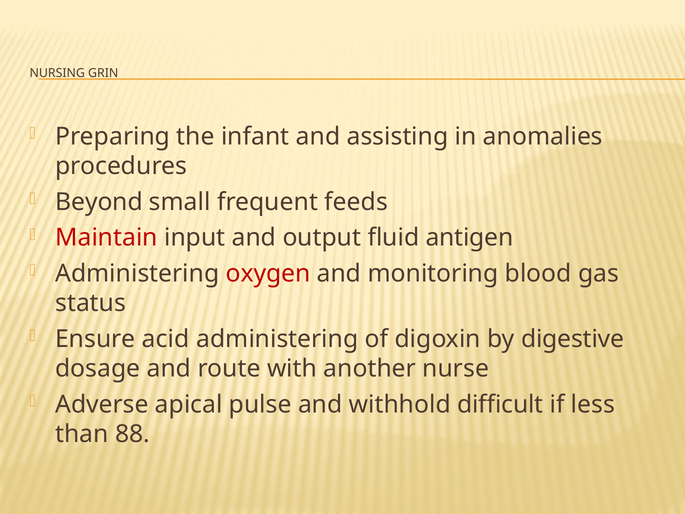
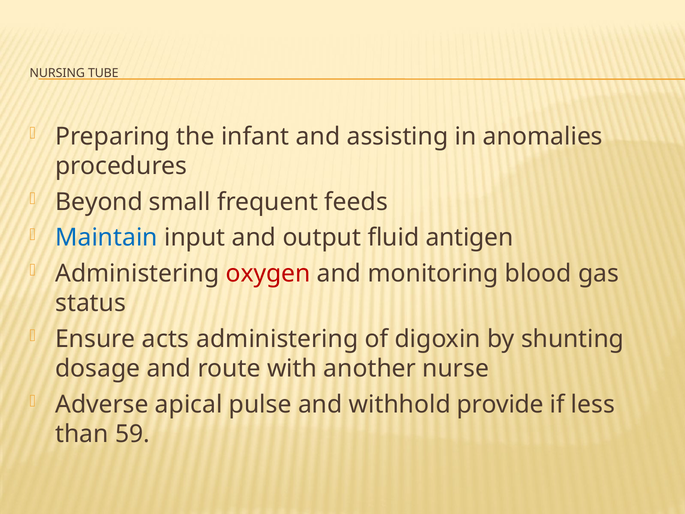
GRIN: GRIN -> TUBE (103, 73)
Maintain colour: red -> blue (106, 238)
acid: acid -> acts (166, 339)
digestive: digestive -> shunting (573, 339)
difficult: difficult -> provide (500, 404)
88: 88 -> 59 (133, 434)
